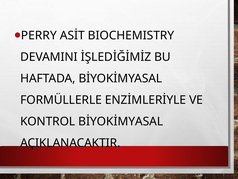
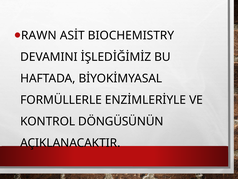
PERRY: PERRY -> RAWN (39, 35)
KONTROL BİYOKİMYASAL: BİYOKİMYASAL -> DÖNGÜSÜNÜN (121, 121)
